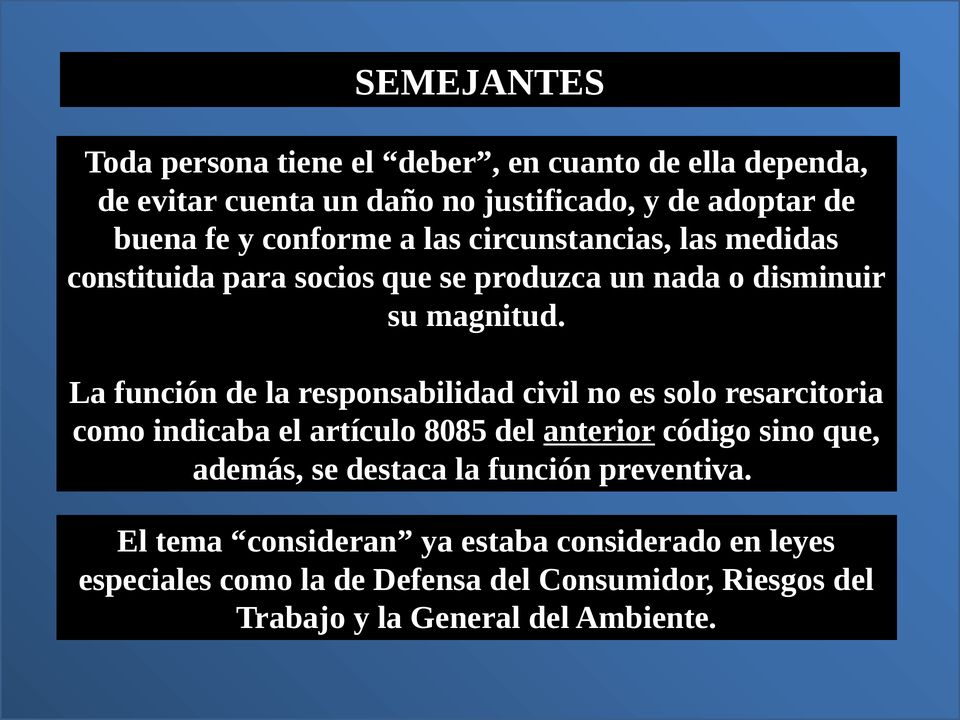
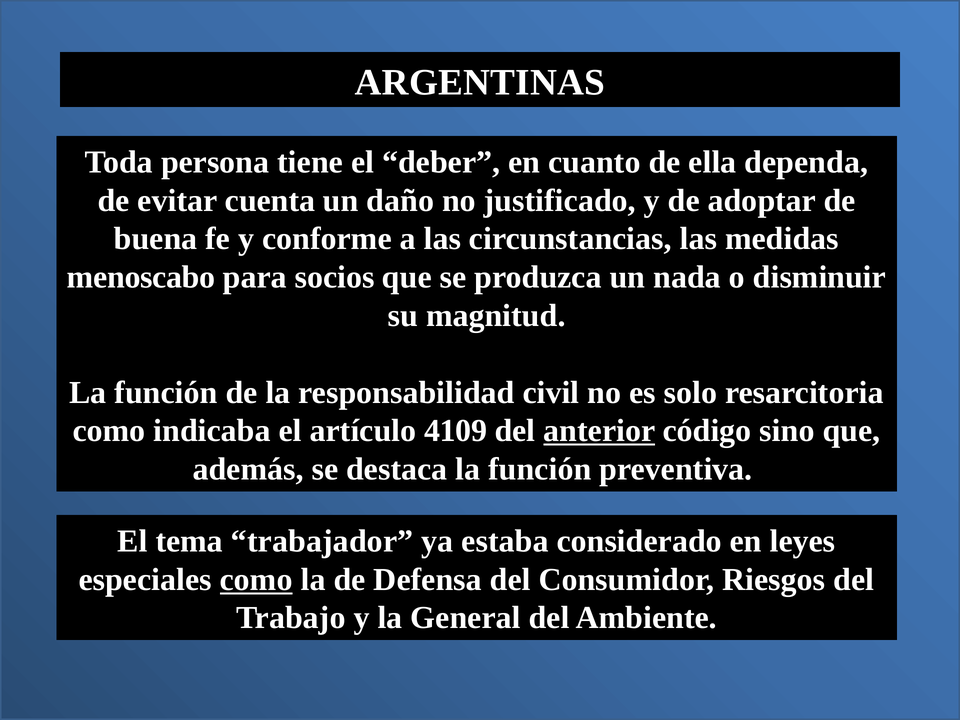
SEMEJANTES: SEMEJANTES -> ARGENTINAS (480, 82)
constituida: constituida -> menoscabo (141, 277)
8085: 8085 -> 4109 (456, 431)
consideran: consideran -> trabajador (322, 541)
como underline: none -> present (256, 580)
